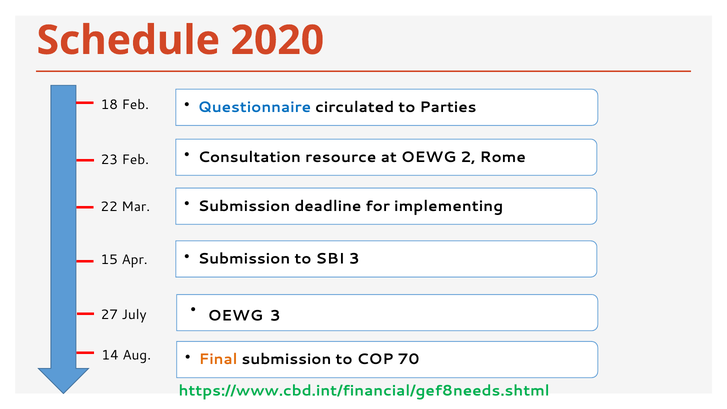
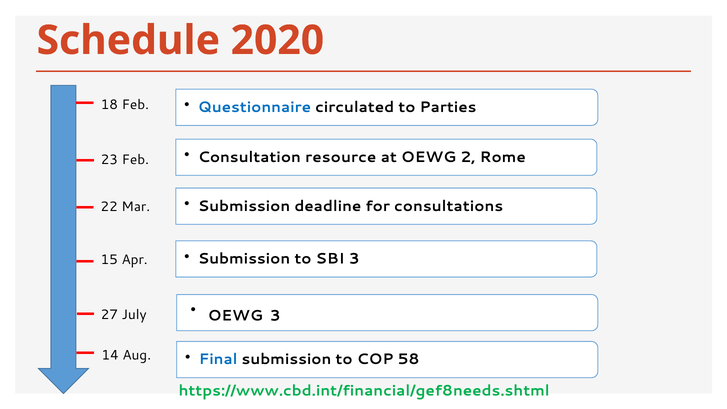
implementing: implementing -> consultations (449, 206)
Final colour: orange -> blue (218, 359)
70: 70 -> 58 (409, 359)
